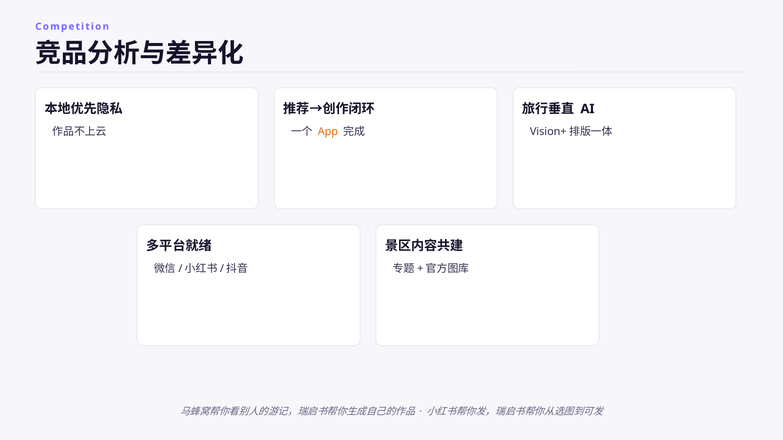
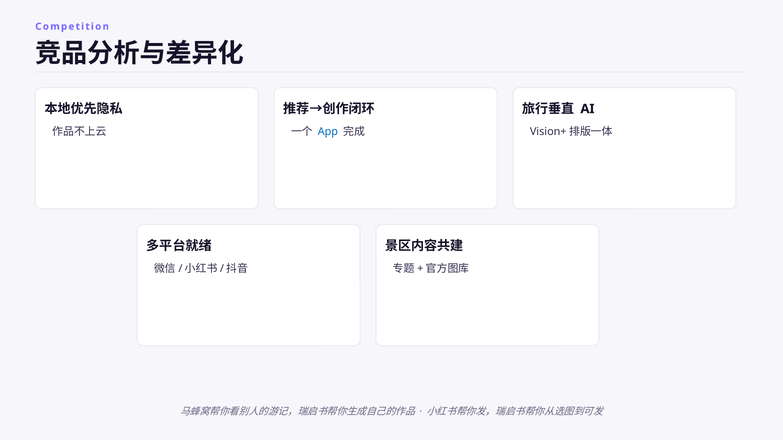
App colour: orange -> blue (328, 132)
